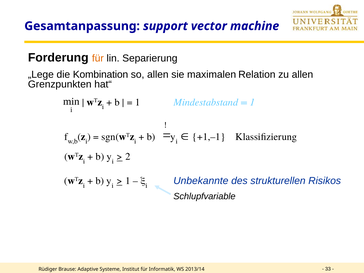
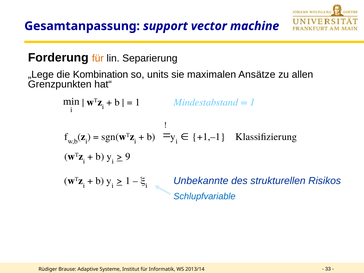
so allen: allen -> units (158, 74)
Relation: Relation -> Ansätze (257, 74)
2: 2 -> 9 (128, 157)
Schlupfvariable colour: black -> blue (204, 196)
